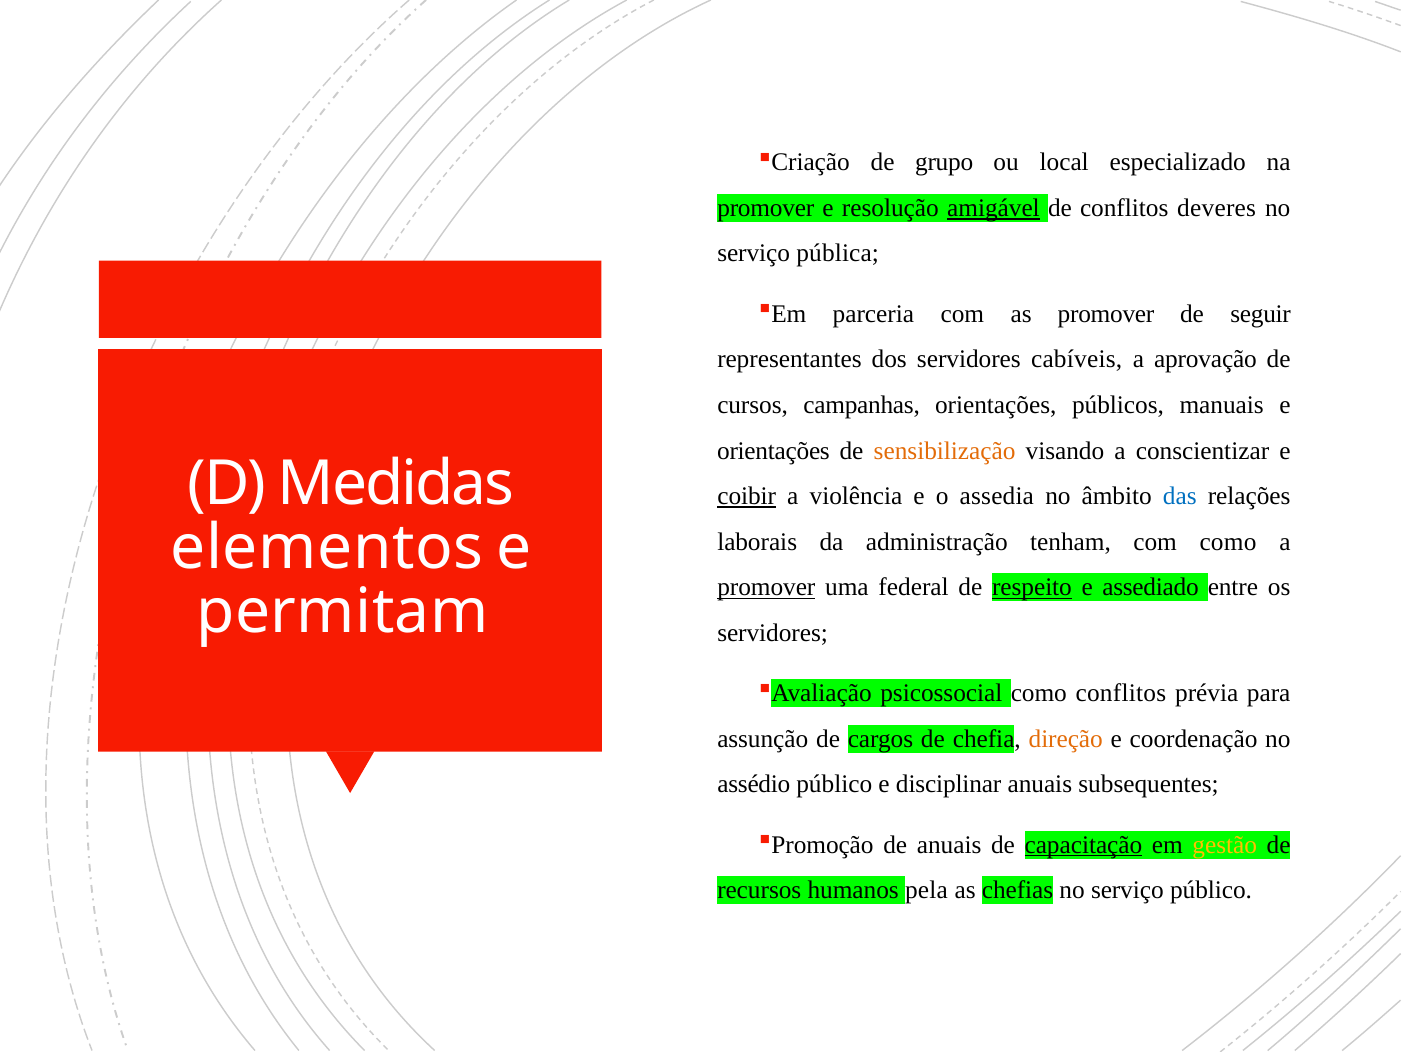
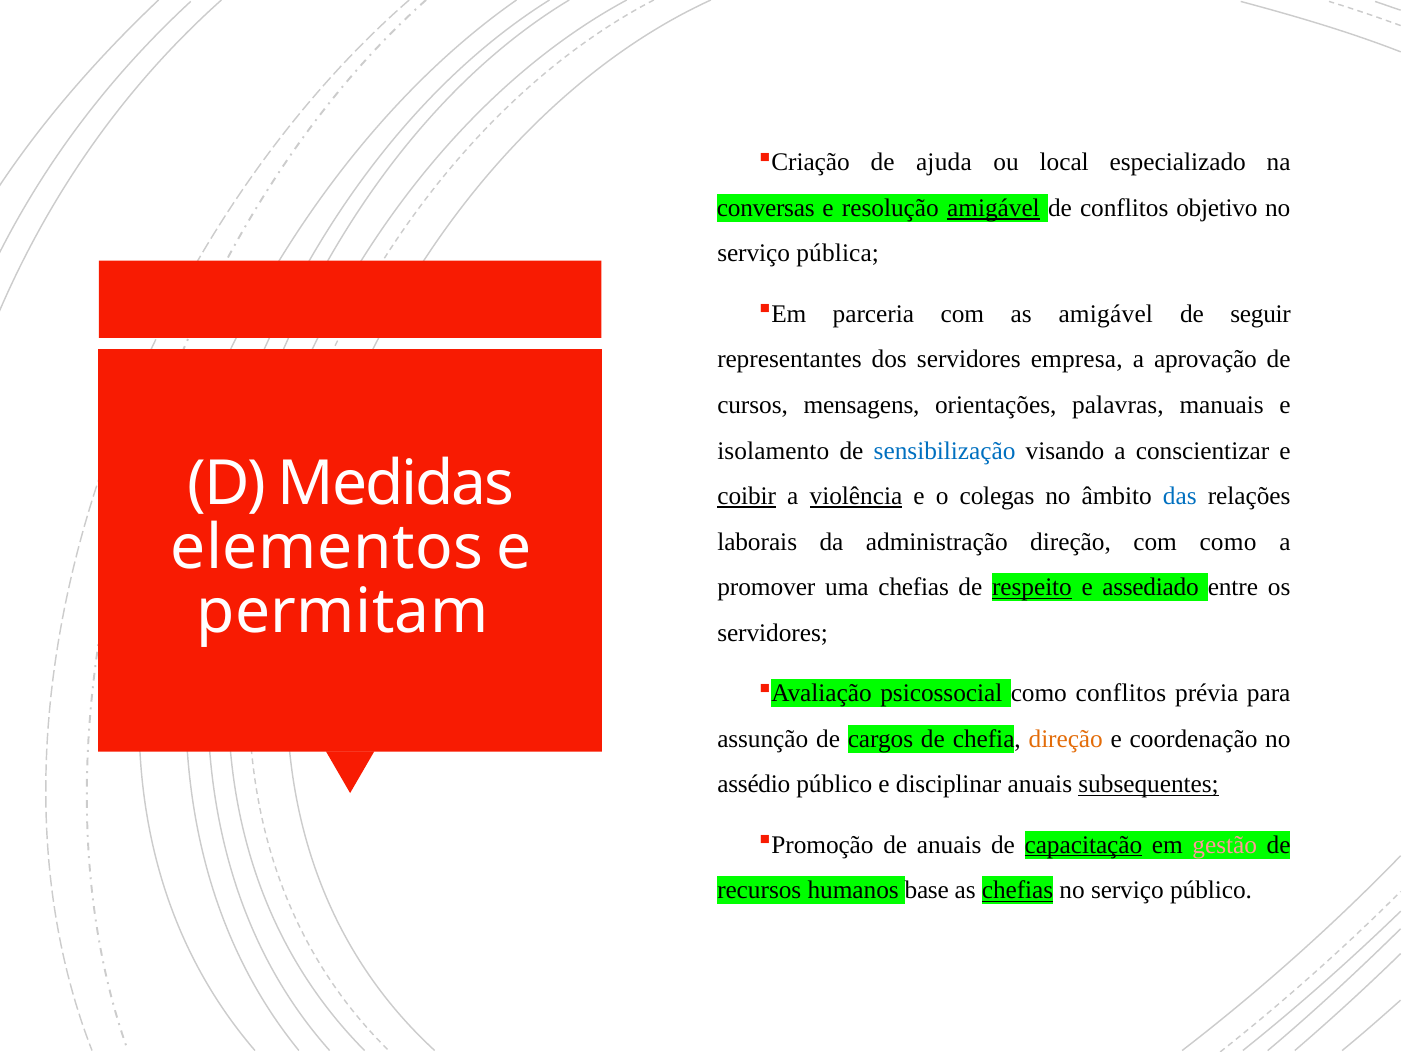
grupo: grupo -> ajuda (944, 162)
promover: promover -> conversas (766, 208)
deveres: deveres -> objetivo (1217, 208)
as promover: promover -> amigável (1106, 314)
cabíveis: cabíveis -> empresa (1077, 359)
campanhas: campanhas -> mensagens (862, 405)
públicos: públicos -> palavras (1118, 405)
orientações: orientações -> isolamento (773, 450)
sensibilização colour: orange -> blue (945, 450)
violência underline: none -> present (856, 496)
assedia: assedia -> colegas (997, 496)
administração tenham: tenham -> direção (1071, 542)
promover underline: present -> none (766, 587)
uma federal: federal -> chefias (914, 587)
subsequentes underline: none -> present (1149, 784)
gestão colour: yellow -> pink (1225, 844)
pela: pela -> base (927, 890)
chefias underline: none -> present (1018, 890)
